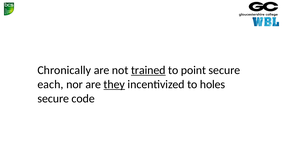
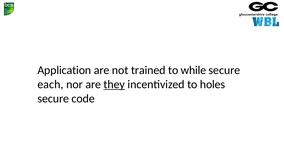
Chronically: Chronically -> Application (64, 70)
trained underline: present -> none (148, 70)
point: point -> while (193, 70)
